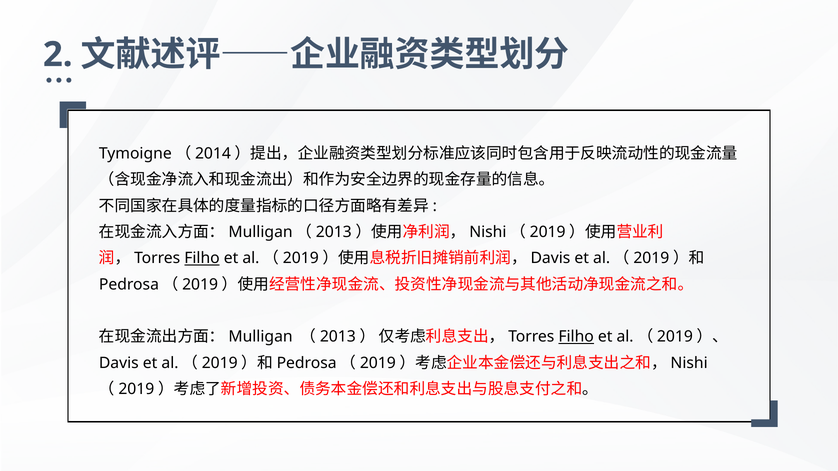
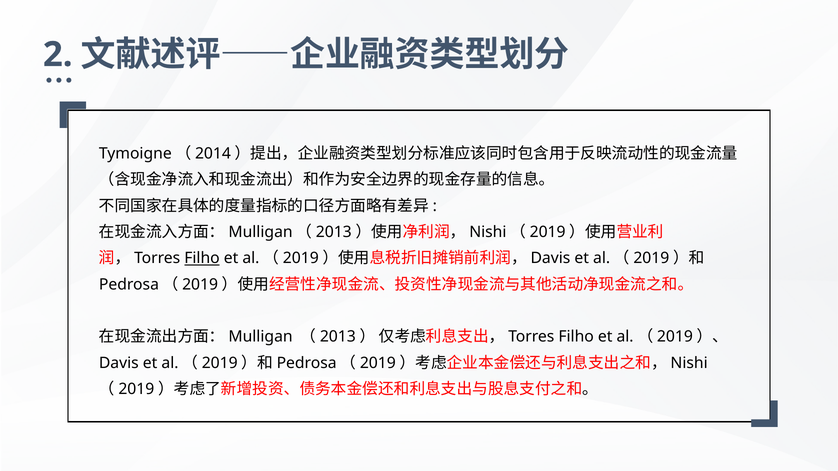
Filho underline: present -> none (576, 337)
